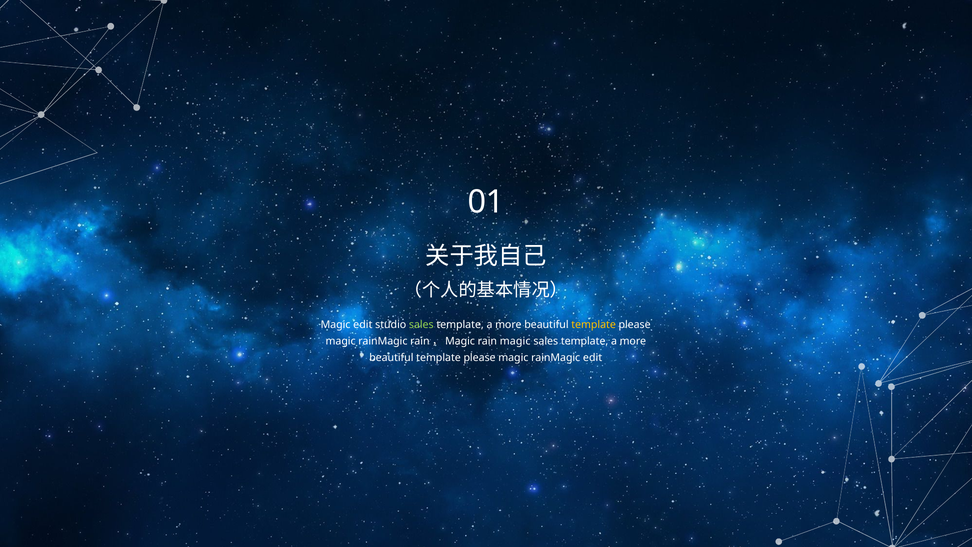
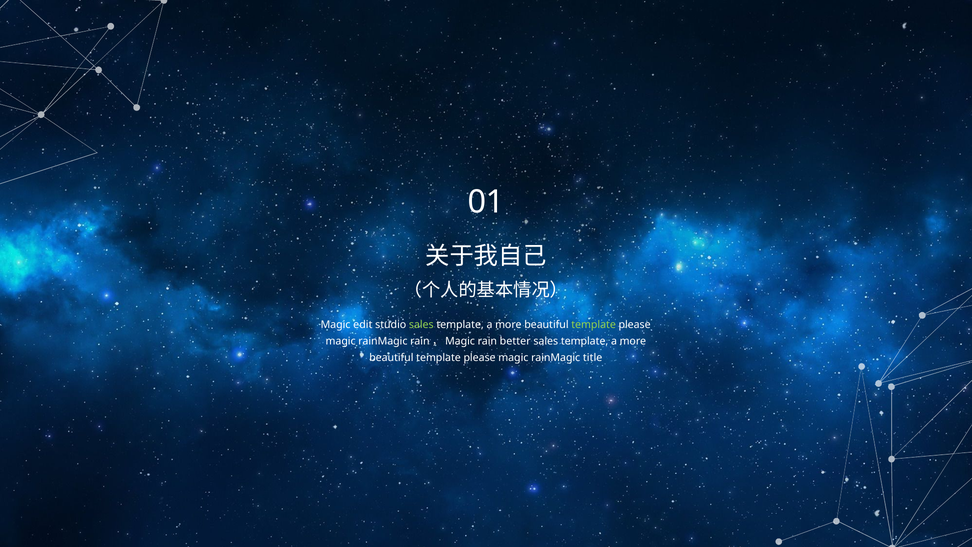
template colour: yellow -> light green (594, 324)
rain magic: magic -> better (515, 341)
rainMagic edit: edit -> title (593, 358)
